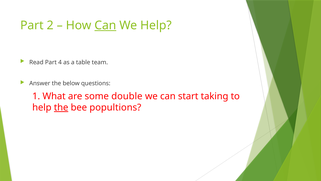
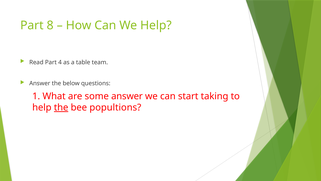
2: 2 -> 8 (50, 25)
Can underline: present -> none (105, 25)
some double: double -> answer (127, 96)
